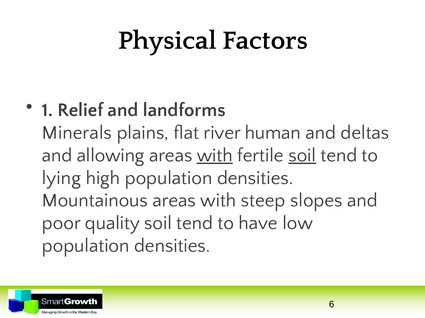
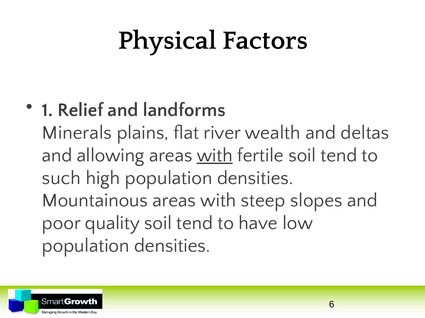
human: human -> wealth (273, 133)
soil underline: present -> none (302, 156)
lying: lying -> such (61, 178)
